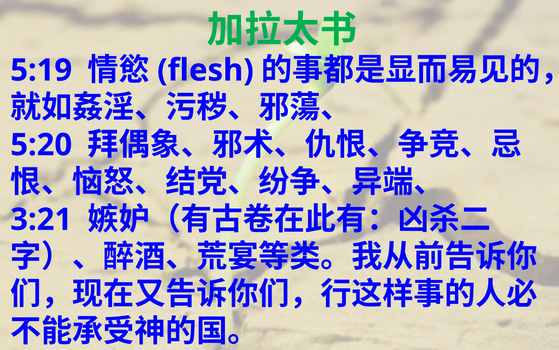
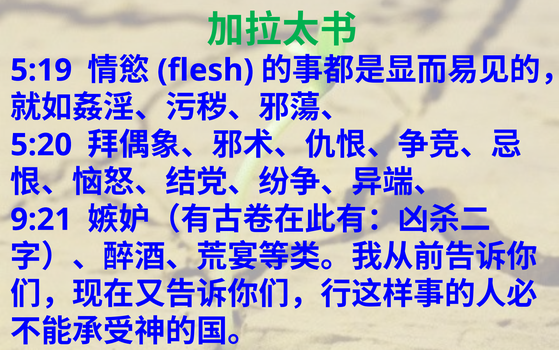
3:21: 3:21 -> 9:21 (41, 219)
